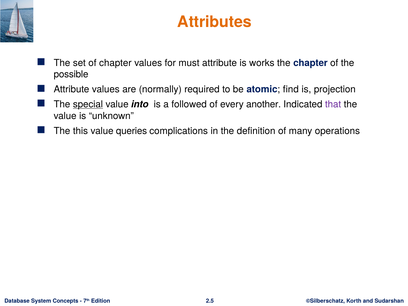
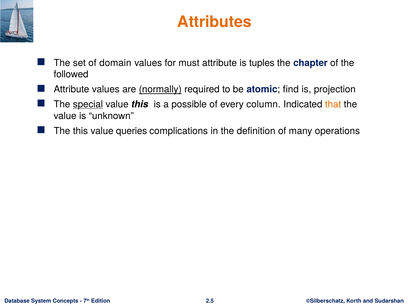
of chapter: chapter -> domain (115, 63)
works: works -> tuples (262, 63)
possible: possible -> followed (71, 74)
normally underline: none -> present (160, 89)
value into: into -> this (140, 104)
followed: followed -> possible (189, 104)
another: another -> column (263, 104)
that colour: purple -> orange (333, 104)
